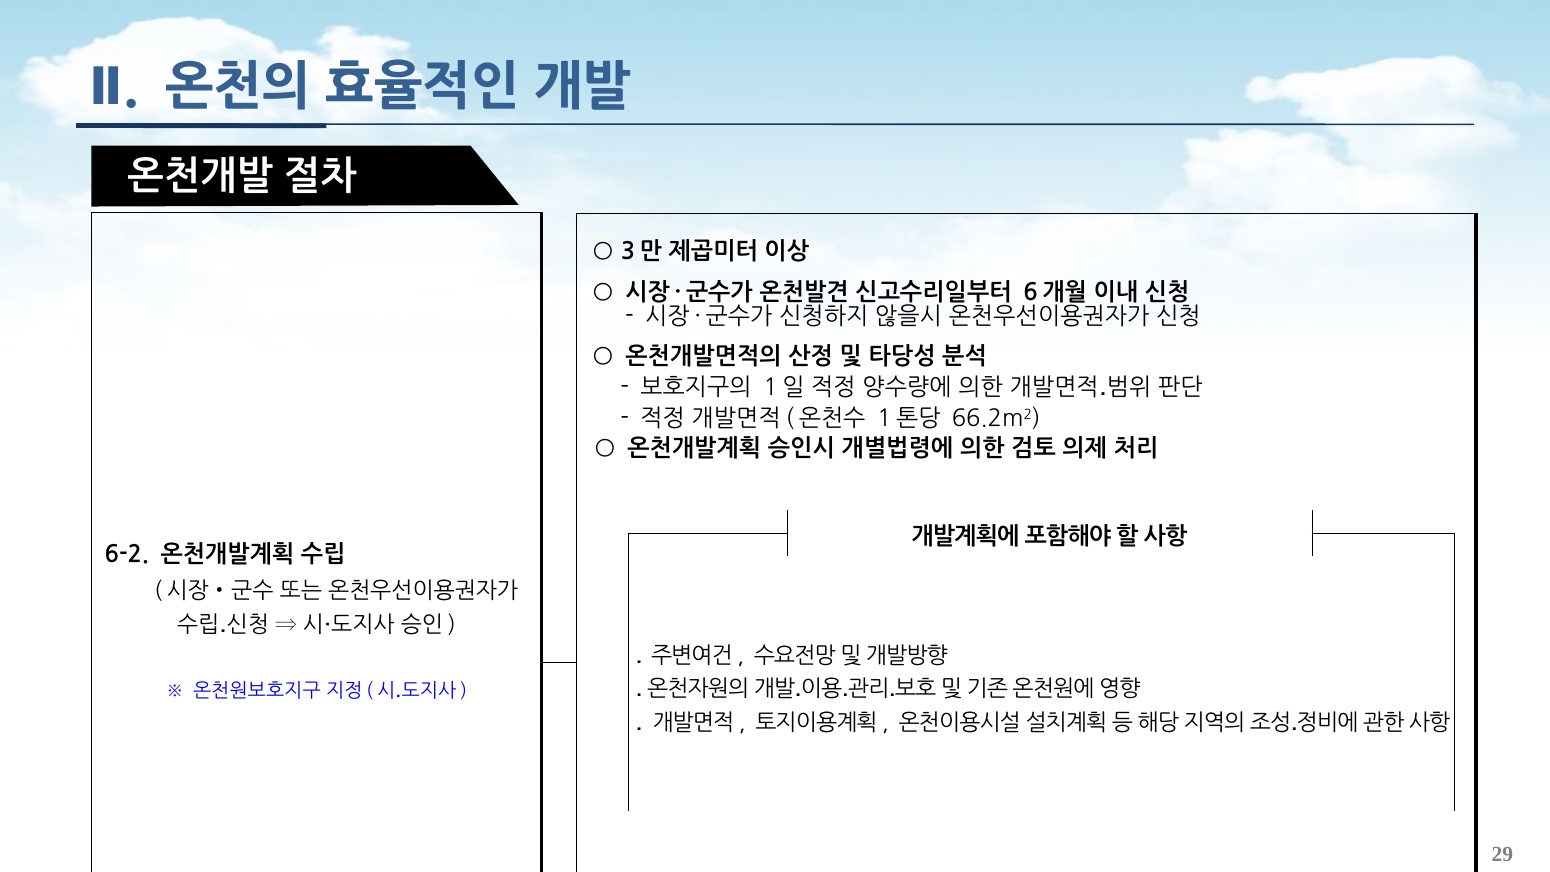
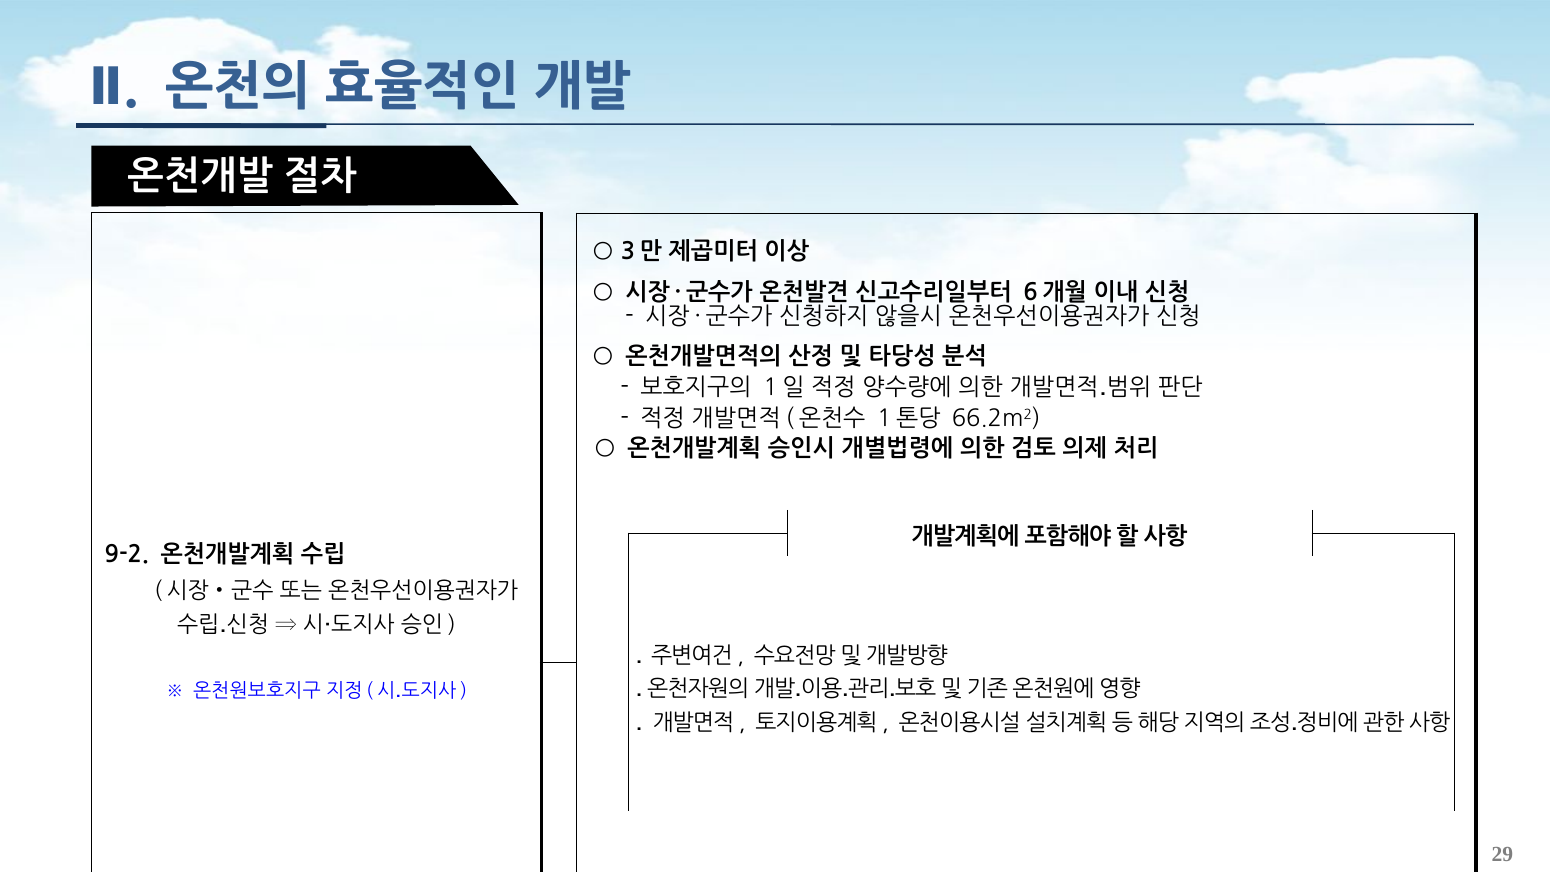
6-2: 6-2 -> 9-2 (127, 555)
